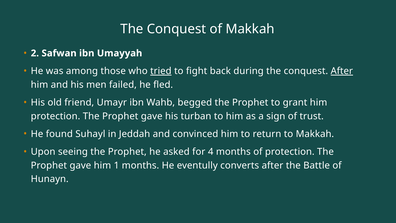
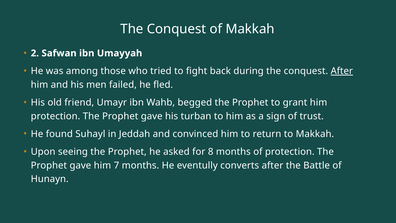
tried underline: present -> none (161, 71)
4: 4 -> 8 (211, 152)
1: 1 -> 7 (116, 165)
